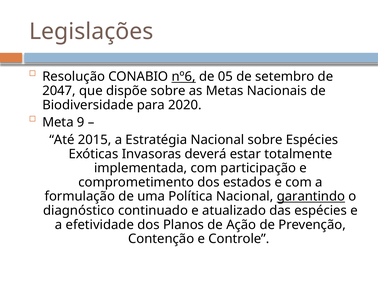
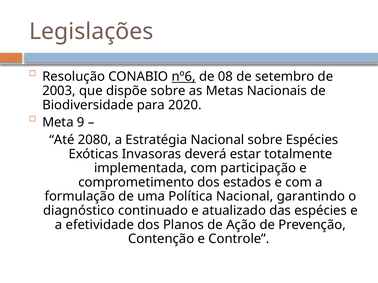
05: 05 -> 08 (225, 77)
2047: 2047 -> 2003 (59, 91)
2015: 2015 -> 2080 (95, 140)
garantindo underline: present -> none (311, 197)
